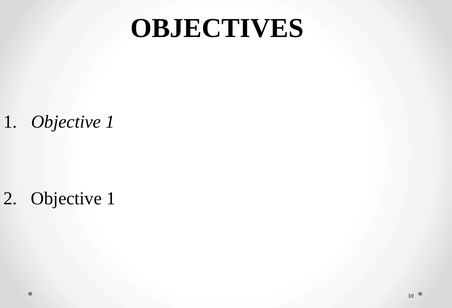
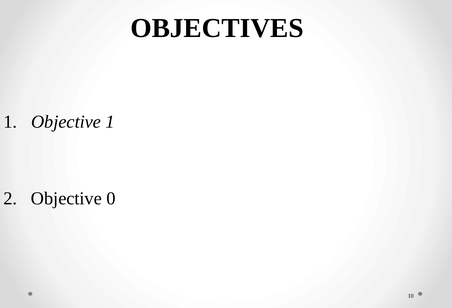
2 Objective 1: 1 -> 0 (111, 199)
